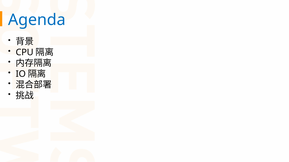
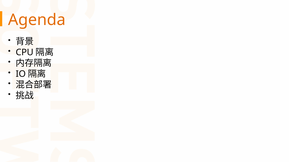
Agenda colour: blue -> orange (37, 20)
